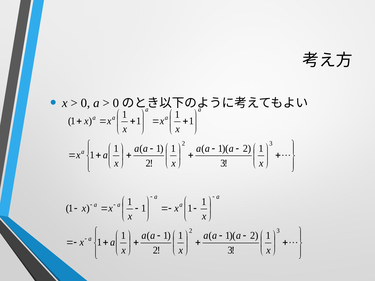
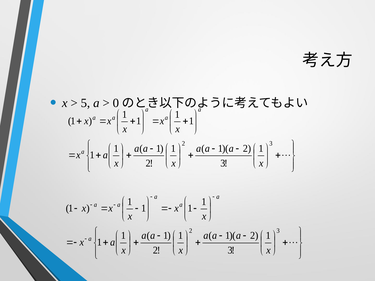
0: 0 -> 5 (85, 103)
